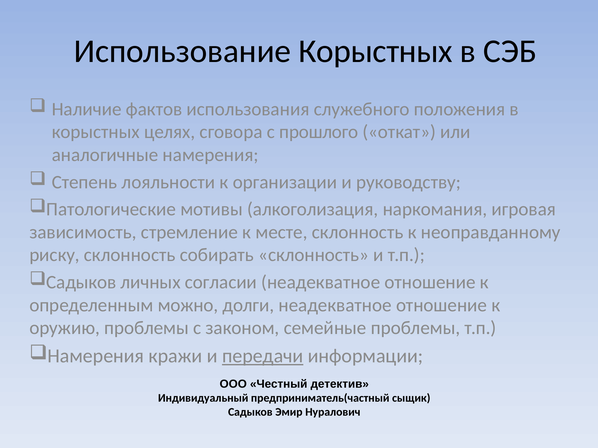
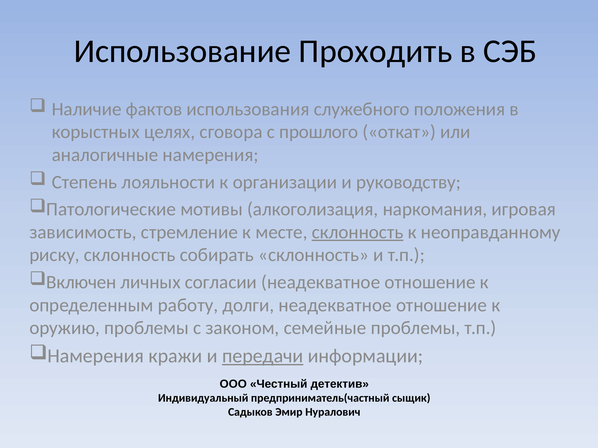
Использование Корыстных: Корыстных -> Проходить (375, 51)
склонность underline: none -> present (358, 232)
Садыков: Садыков -> Включен (81, 283)
можно: можно -> работу (188, 305)
